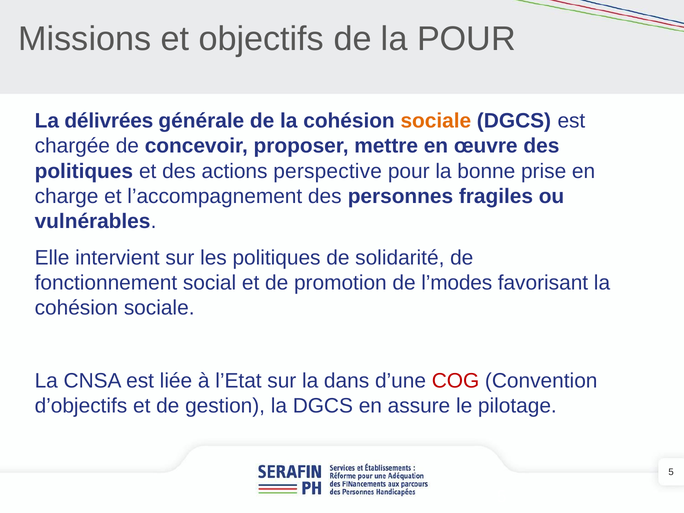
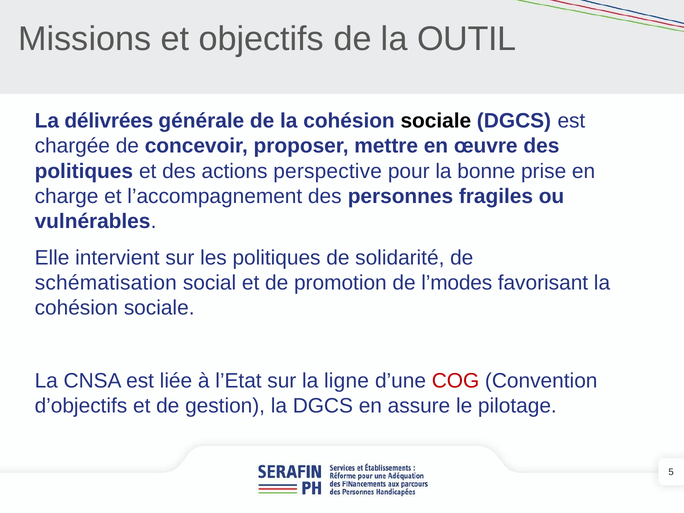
la POUR: POUR -> OUTIL (467, 39)
sociale colour: orange -> black (436, 121)
fonctionnement: fonctionnement -> schématisation (106, 283)
dans: dans -> ligne (346, 381)
